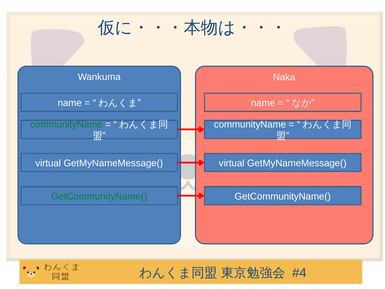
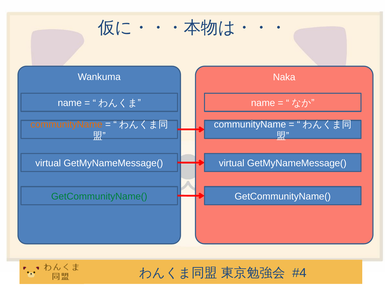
communityName colour: green -> orange (66, 124)
